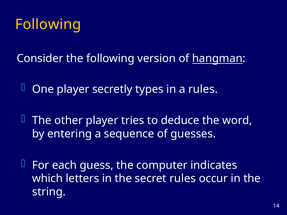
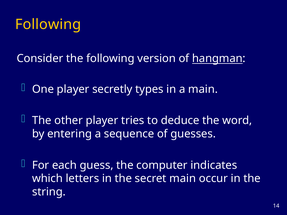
a rules: rules -> main (203, 89)
secret rules: rules -> main (183, 179)
